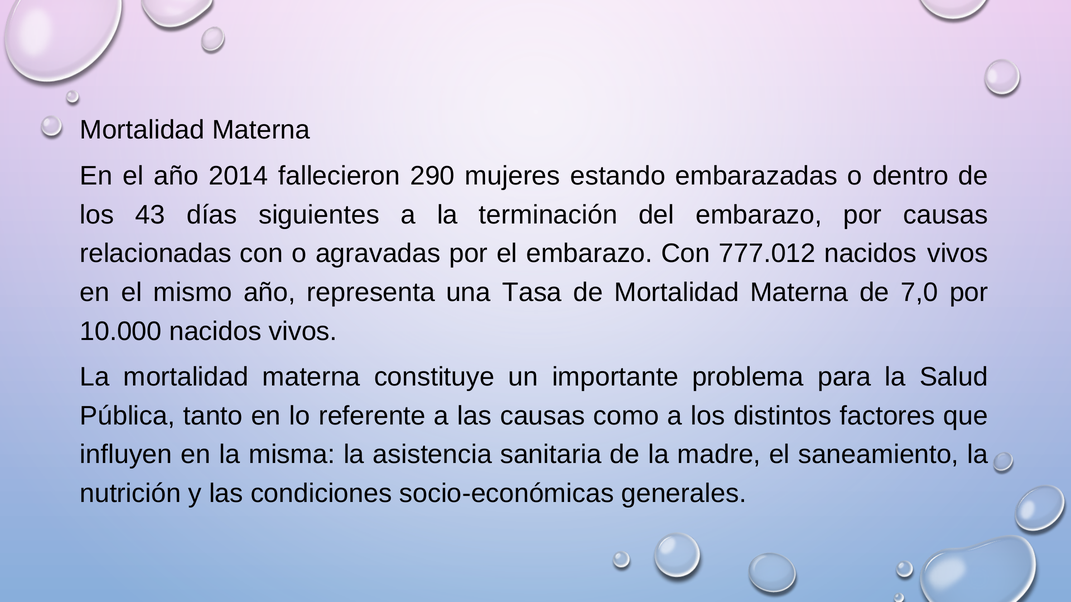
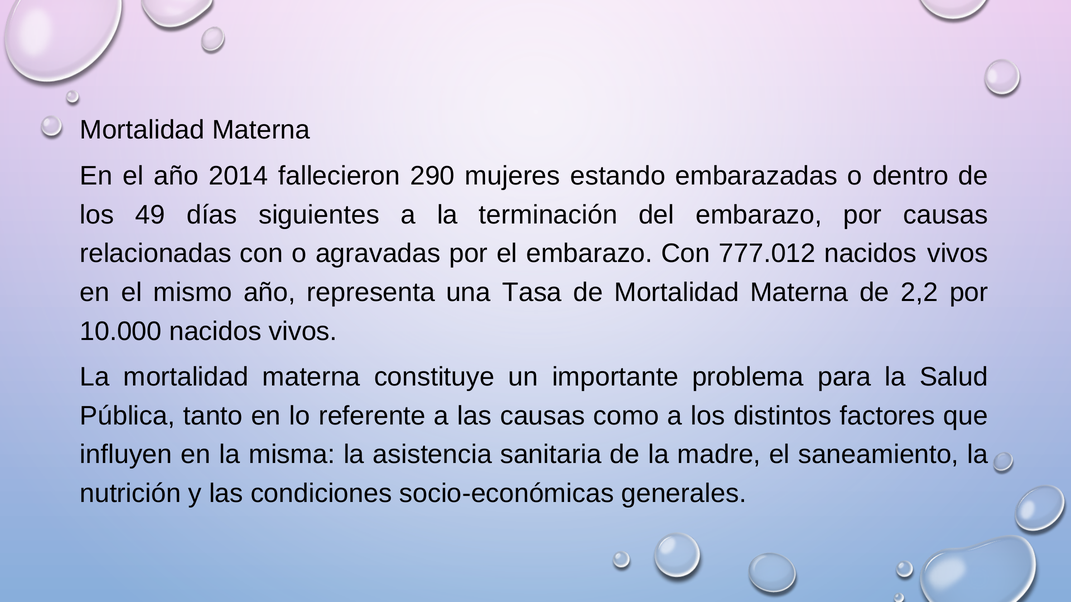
43: 43 -> 49 (150, 215)
7,0: 7,0 -> 2,2 (919, 293)
